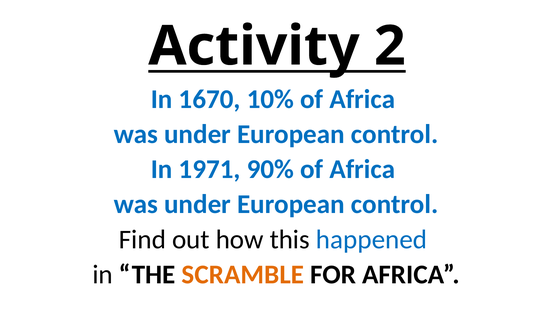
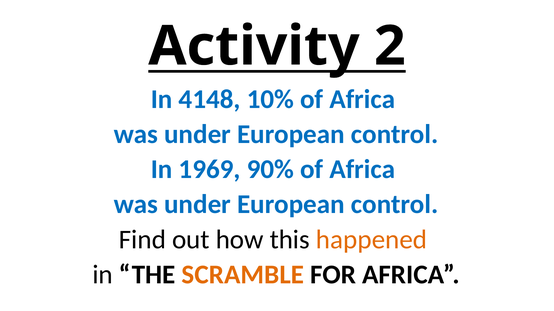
1670: 1670 -> 4148 (210, 100)
1971: 1971 -> 1969 (210, 170)
happened colour: blue -> orange (372, 240)
